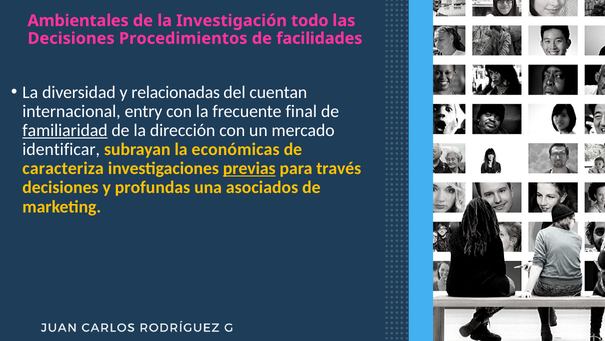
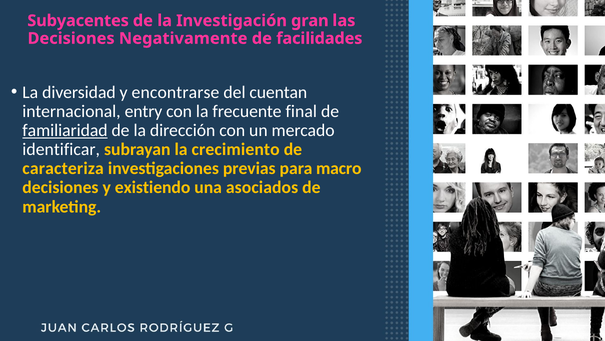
Ambientales: Ambientales -> Subyacentes (78, 21)
todo: todo -> gran (310, 21)
Procedimientos: Procedimientos -> Negativamente (183, 38)
relacionadas: relacionadas -> encontrarse (175, 92)
económicas: económicas -> crecimiento (236, 149)
previas underline: present -> none (249, 168)
través: través -> macro (339, 168)
profundas: profundas -> existiendo (153, 187)
